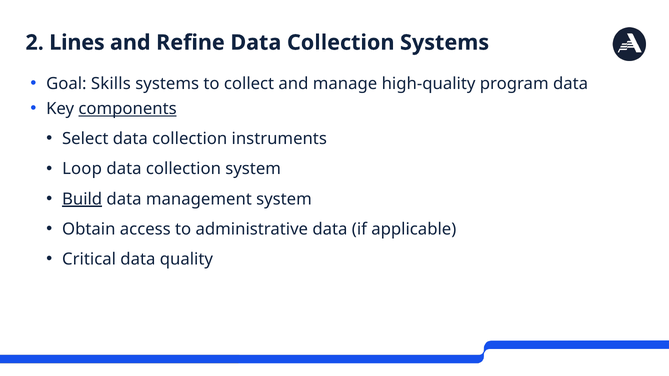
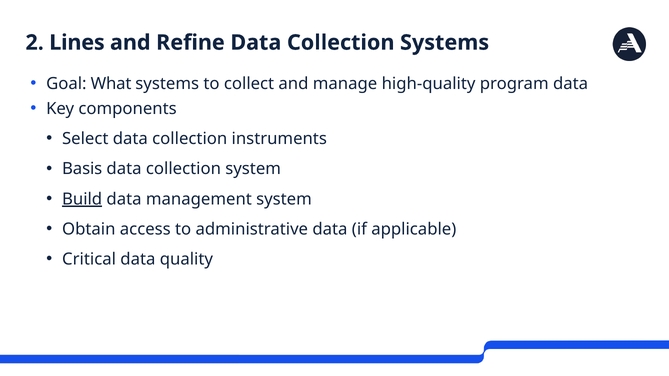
Skills: Skills -> What (111, 84)
components underline: present -> none (128, 109)
Loop: Loop -> Basis (82, 169)
